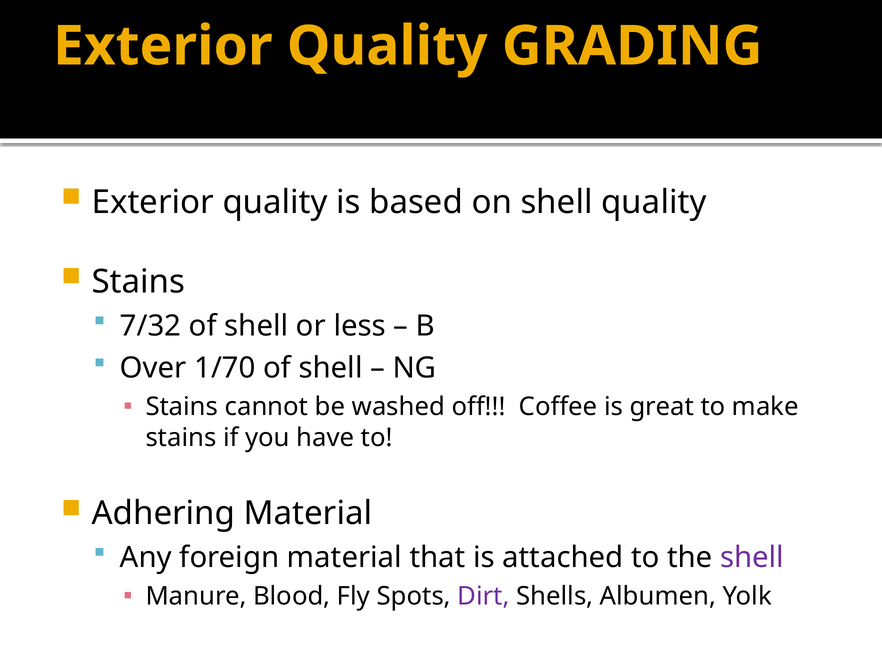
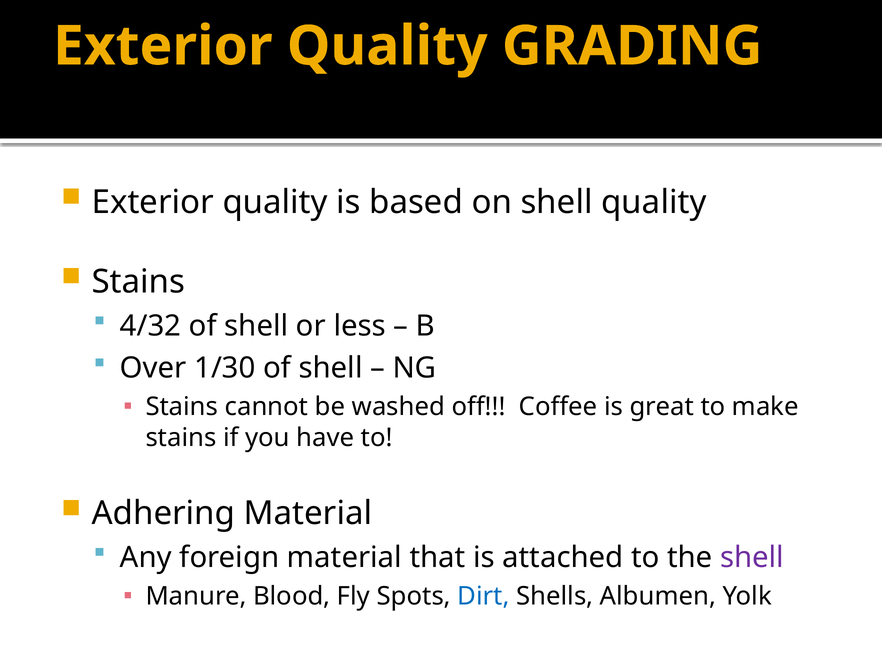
7/32: 7/32 -> 4/32 (151, 326)
1/70: 1/70 -> 1/30 (225, 368)
Dirt colour: purple -> blue (483, 596)
